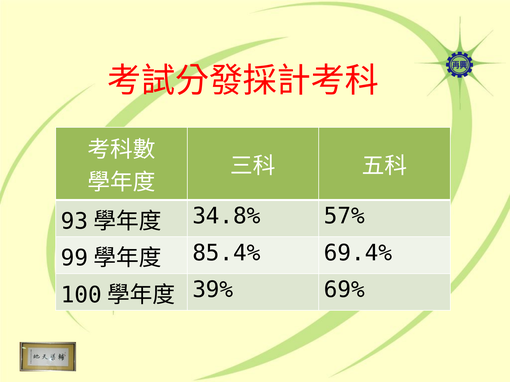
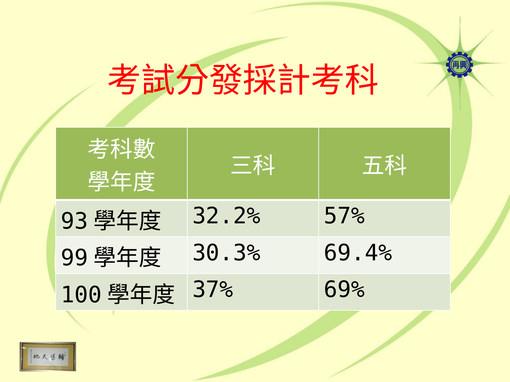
34.8%: 34.8% -> 32.2% (226, 216)
85.4%: 85.4% -> 30.3% (226, 253)
39%: 39% -> 37% (213, 290)
